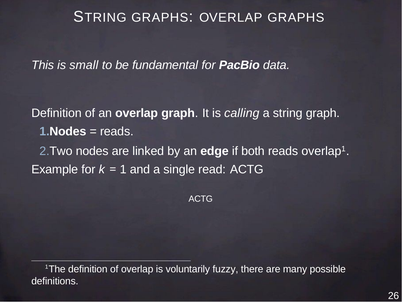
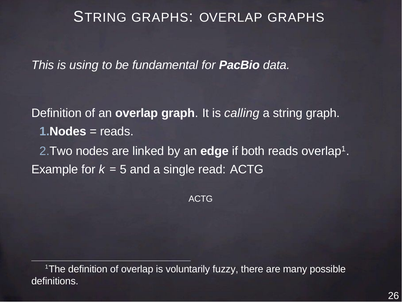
small: small -> using (84, 65)
1: 1 -> 5 (123, 169)
